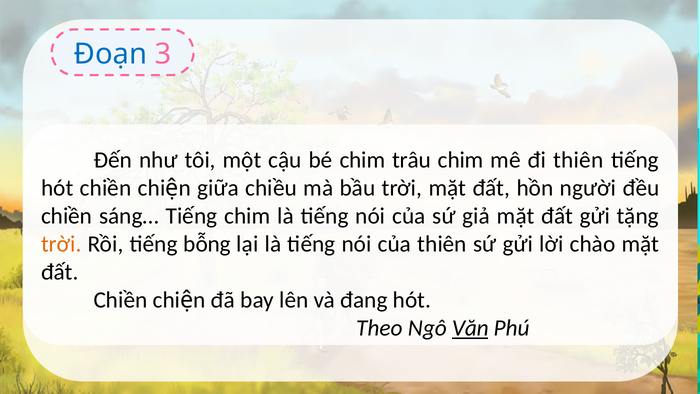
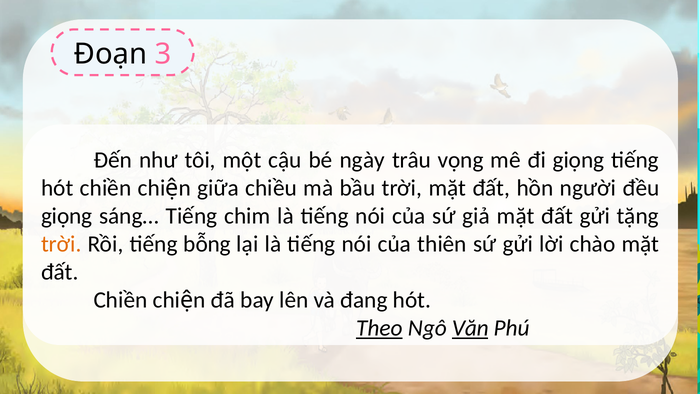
Đoạn colour: blue -> black (110, 54)
bé chim: chim -> ngày (362, 160)
trâu chim: chim -> vọng (461, 160)
đi thiên: thiên -> giọng (579, 160)
chiền: chiền -> giọng (67, 216)
Theo underline: none -> present (379, 328)
